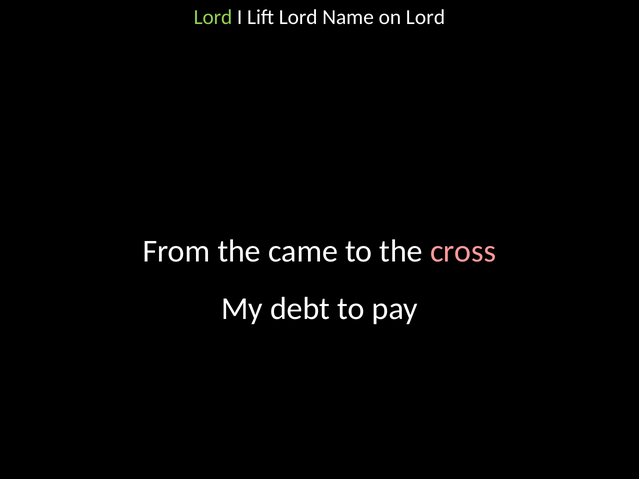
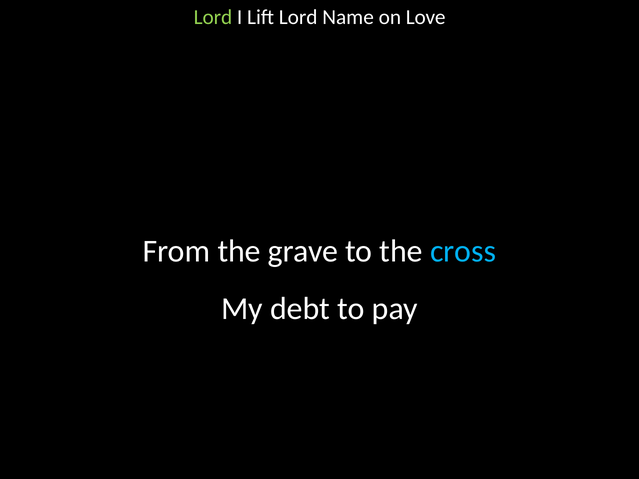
on Lord: Lord -> Love (426, 17)
came: came -> grave (303, 251)
cross colour: pink -> light blue (463, 251)
